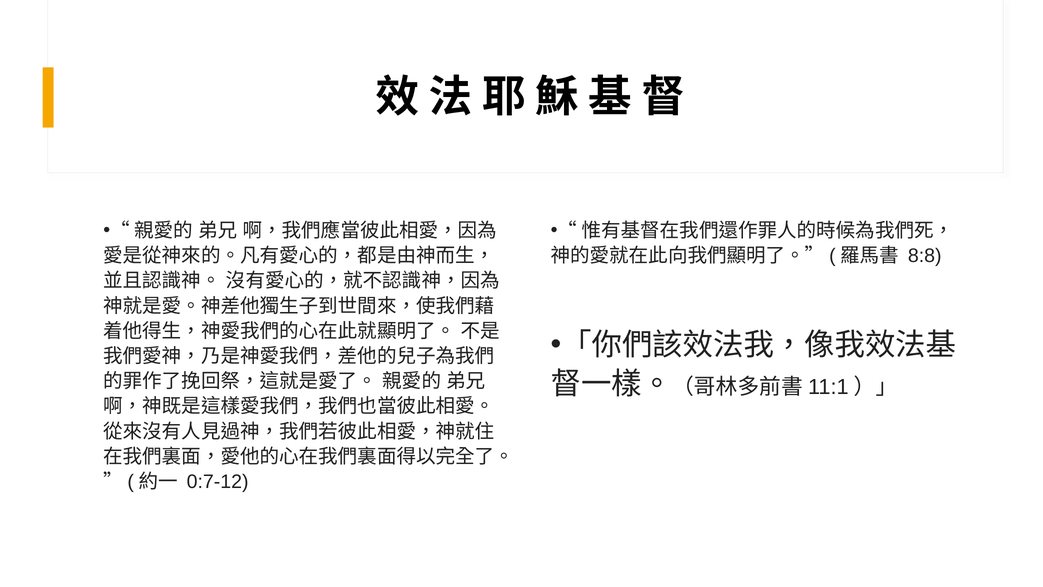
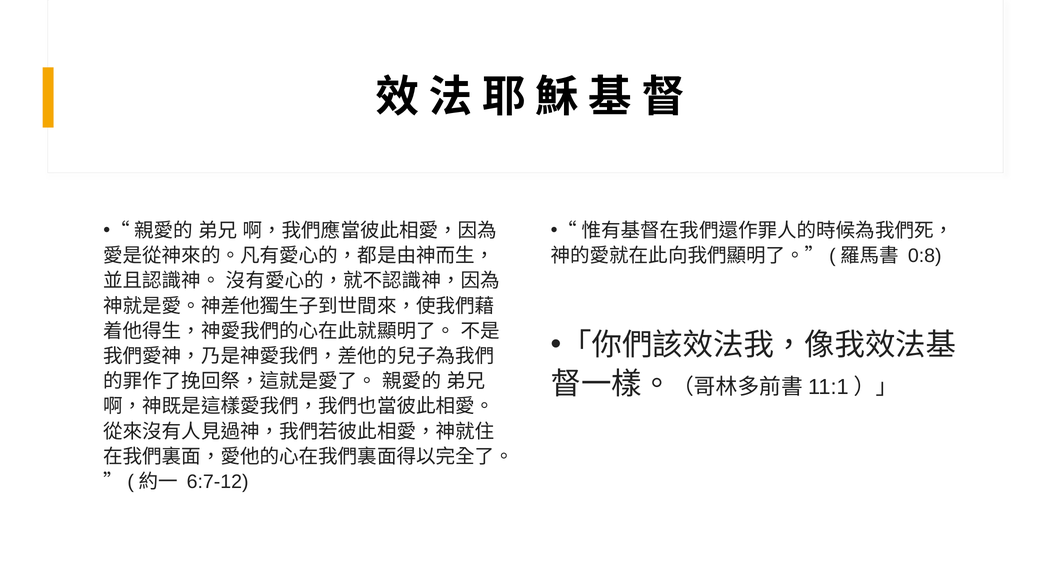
8:8: 8:8 -> 0:8 (925, 256)
0:7-12: 0:7-12 -> 6:7-12 (218, 482)
